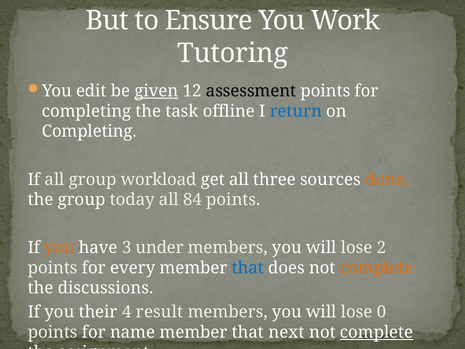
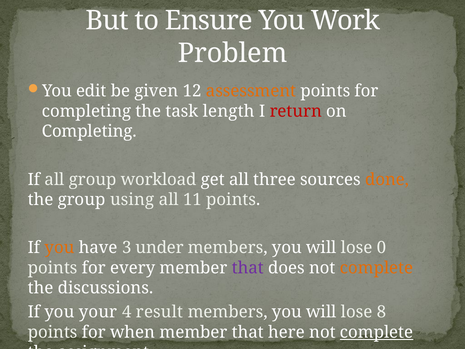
Tutoring: Tutoring -> Problem (233, 53)
given underline: present -> none (156, 91)
assessment colour: black -> orange (251, 91)
offline: offline -> length (229, 111)
return colour: blue -> red (296, 111)
today: today -> using (132, 199)
84: 84 -> 11 (193, 199)
2: 2 -> 0 (381, 248)
that colour: blue -> purple (248, 268)
their: their -> your (98, 312)
0: 0 -> 8 (381, 312)
name: name -> when (133, 332)
next: next -> here (286, 332)
